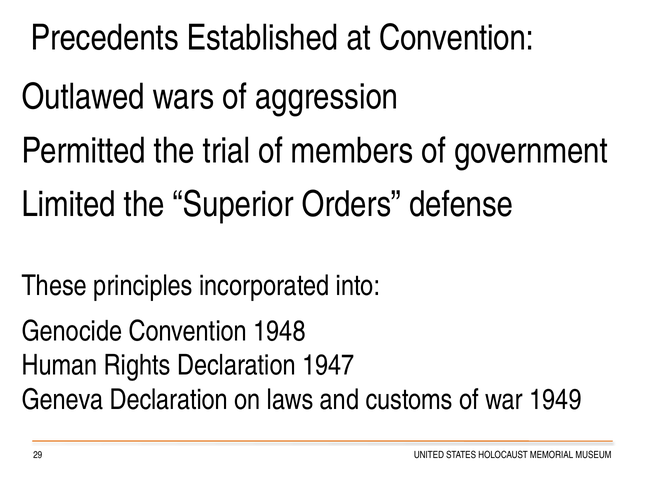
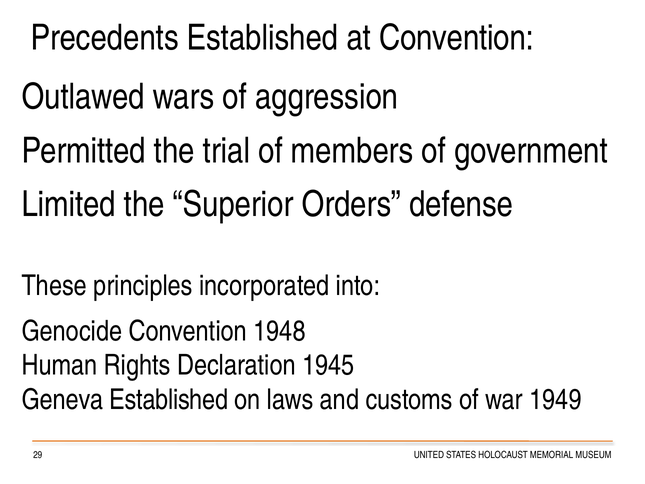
1947: 1947 -> 1945 (328, 365)
Geneva Declaration: Declaration -> Established (169, 400)
